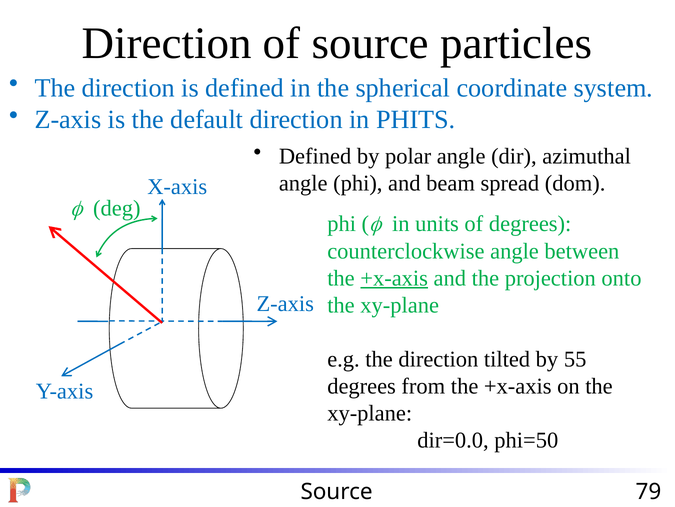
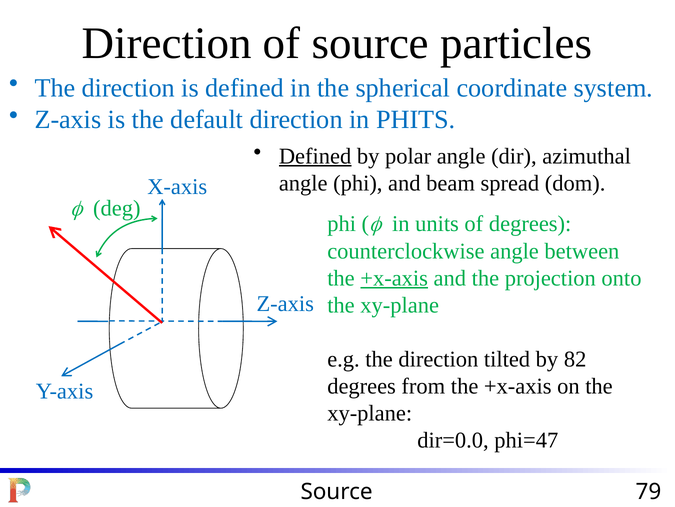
Defined underline: none -> present (315, 156)
55: 55 -> 82 (575, 359)
phi=50: phi=50 -> phi=47 (526, 440)
